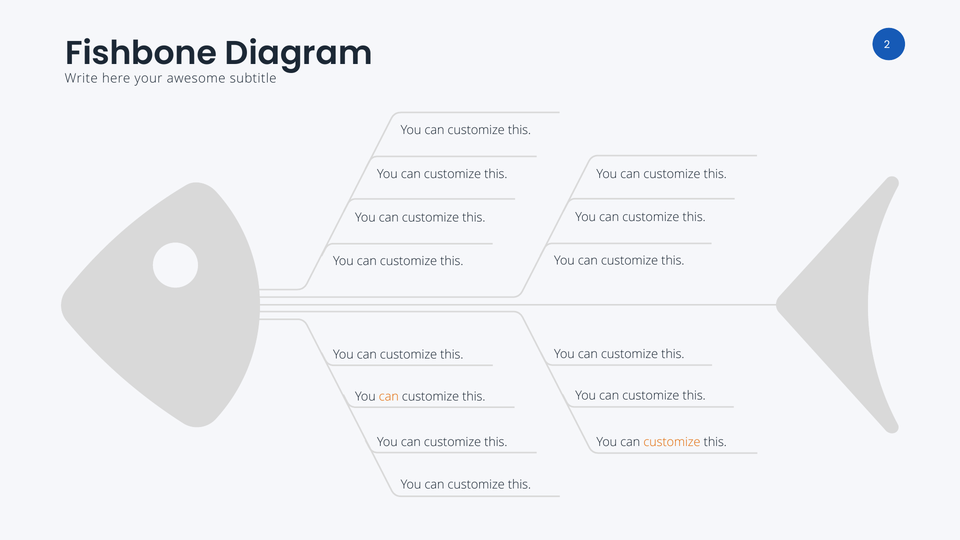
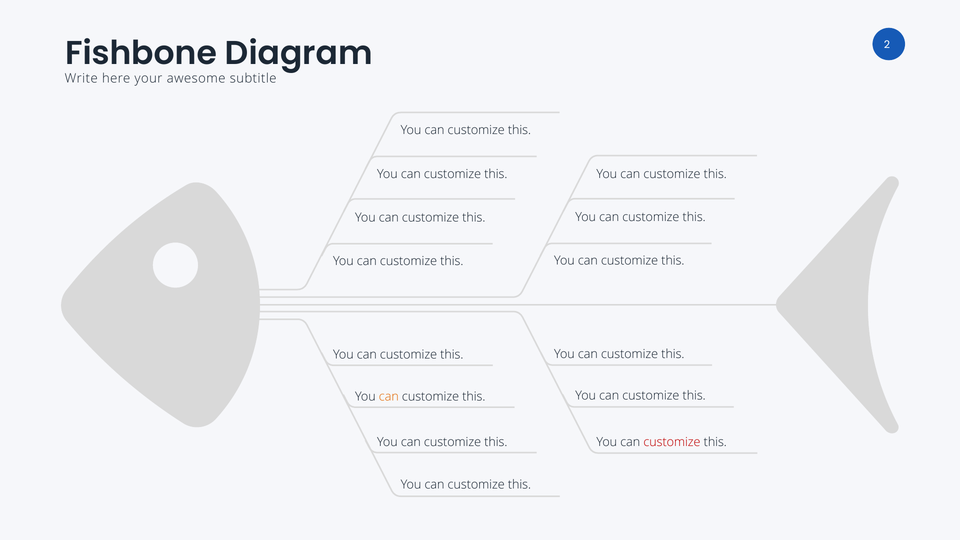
customize colour: orange -> red (672, 442)
